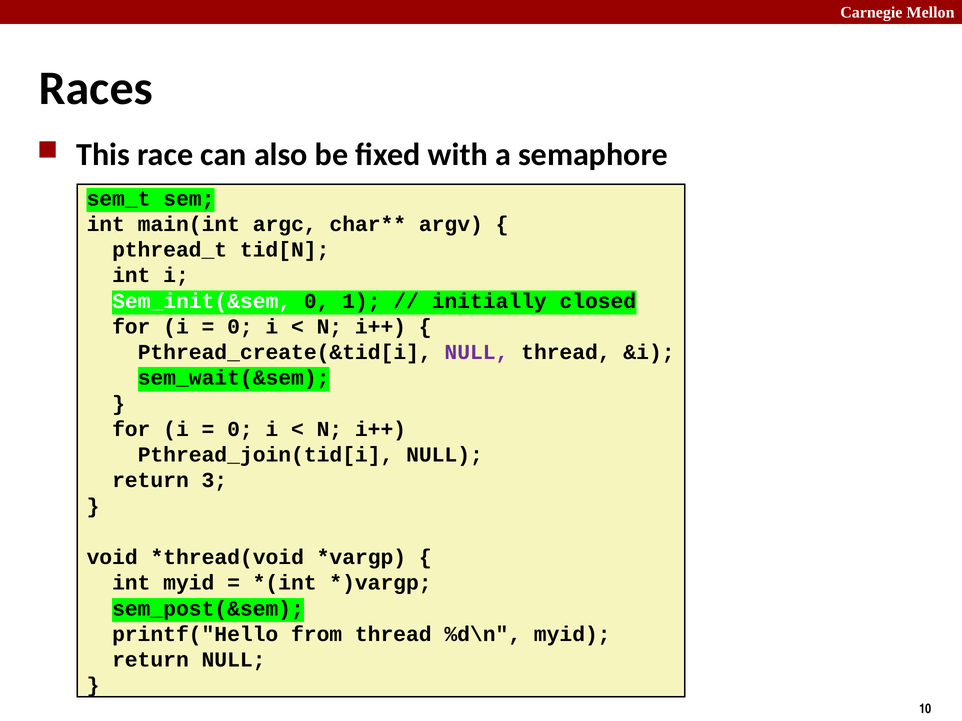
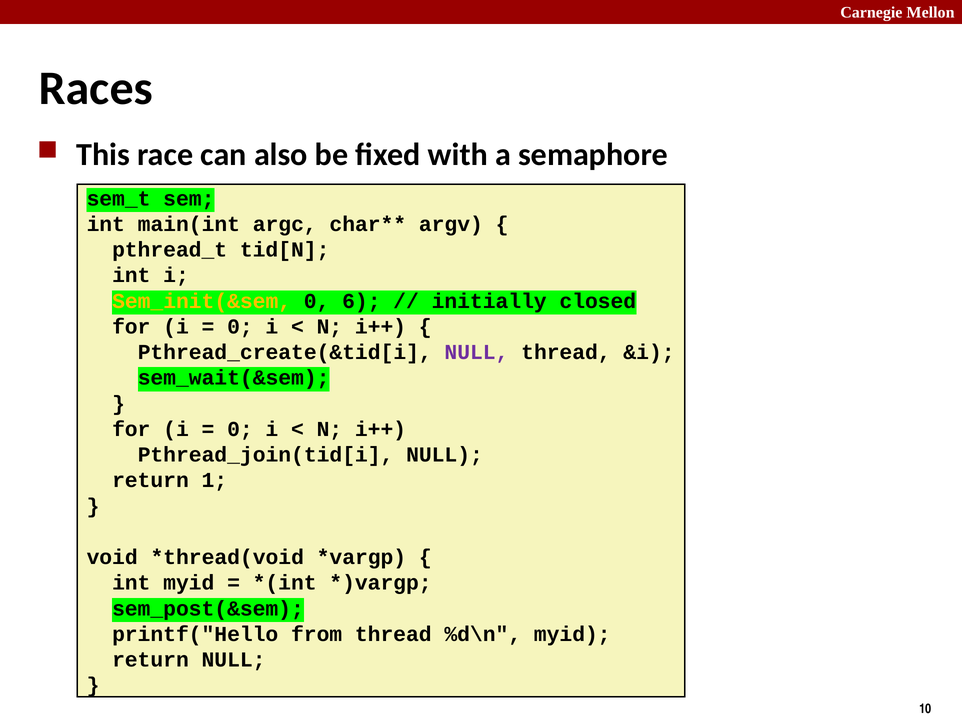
Sem_init(&sem colour: white -> yellow (202, 301)
1: 1 -> 6 (361, 301)
3: 3 -> 1 (214, 481)
